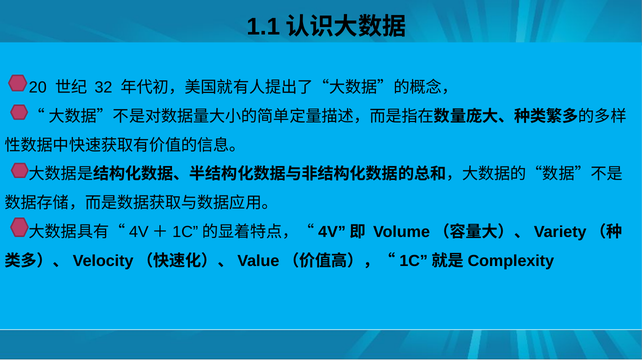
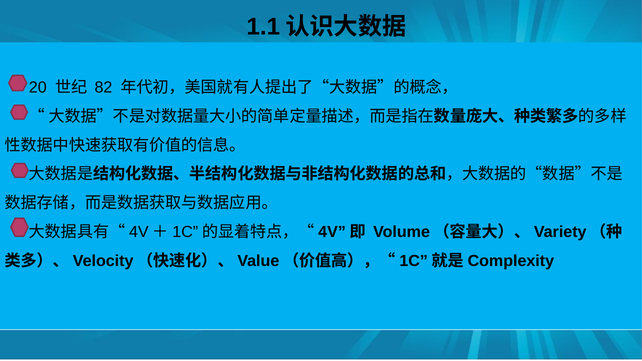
32: 32 -> 82 (103, 88)
